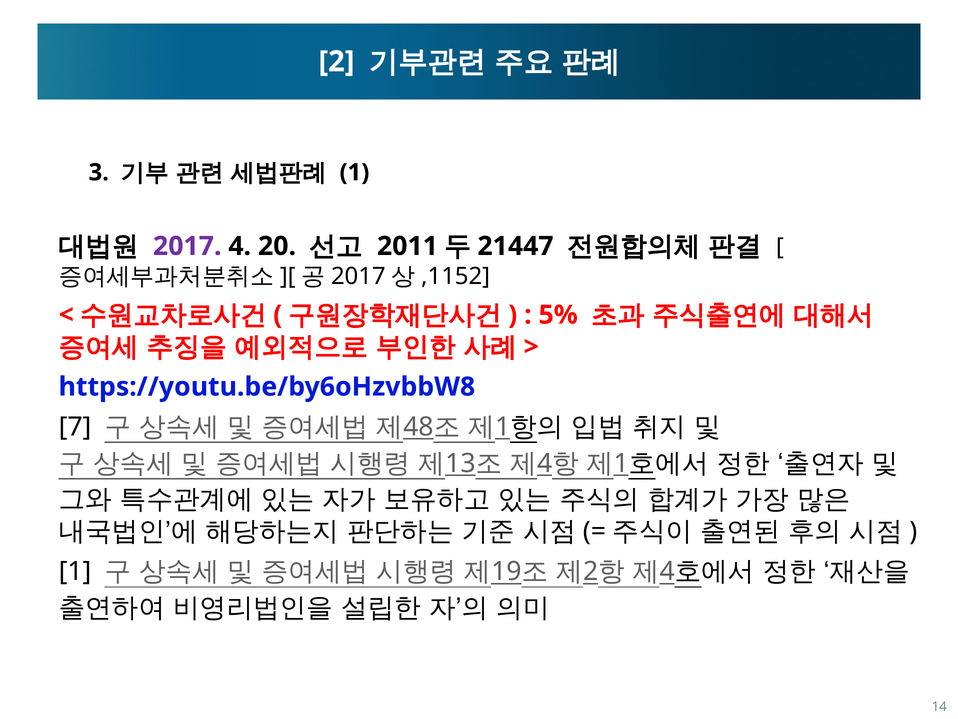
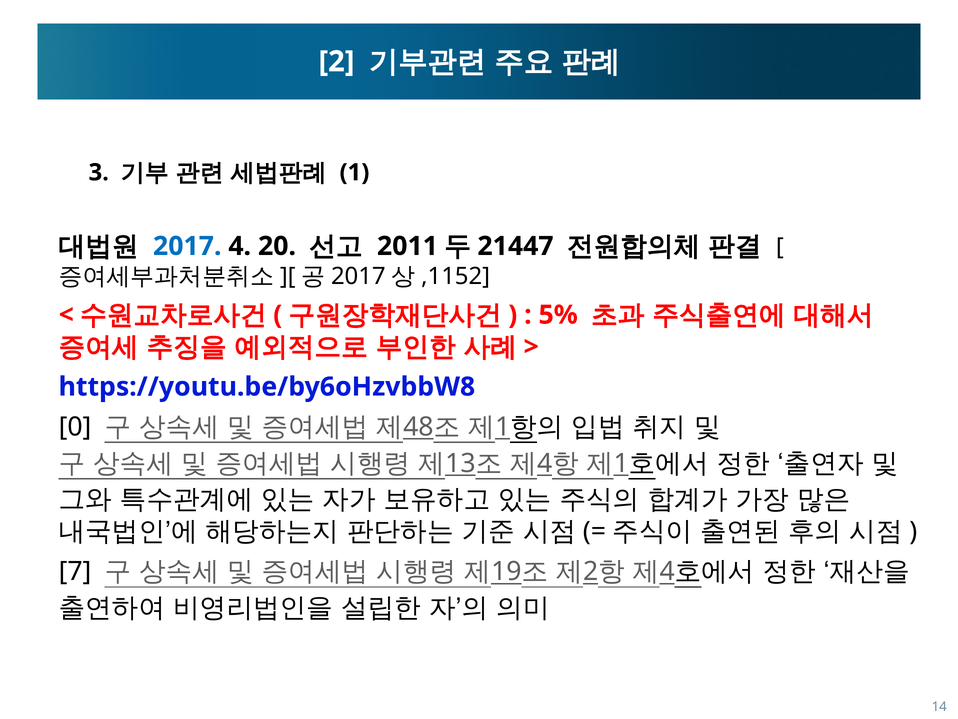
2017 colour: purple -> blue (187, 246)
7: 7 -> 0 (75, 426)
1: 1 -> 7 (75, 571)
